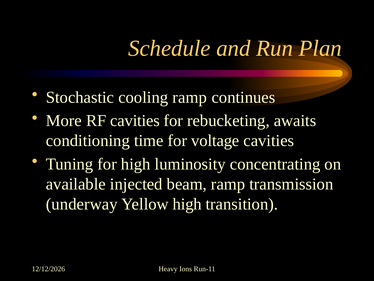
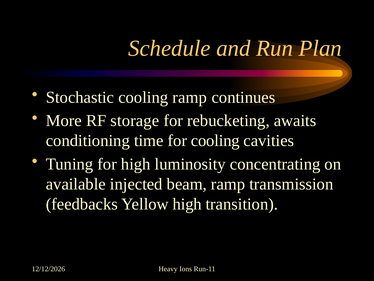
RF cavities: cavities -> storage (135, 120)
for voltage: voltage -> cooling (215, 140)
underway: underway -> feedbacks (82, 204)
